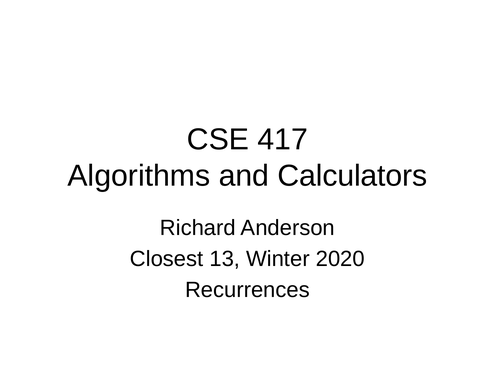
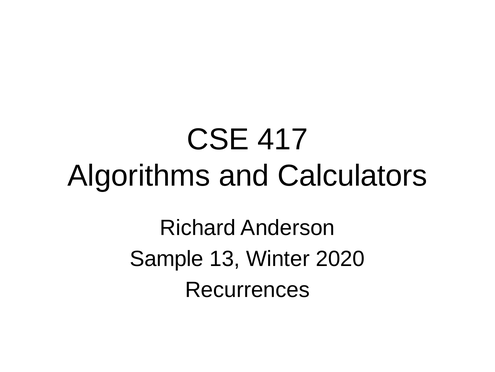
Closest: Closest -> Sample (167, 258)
